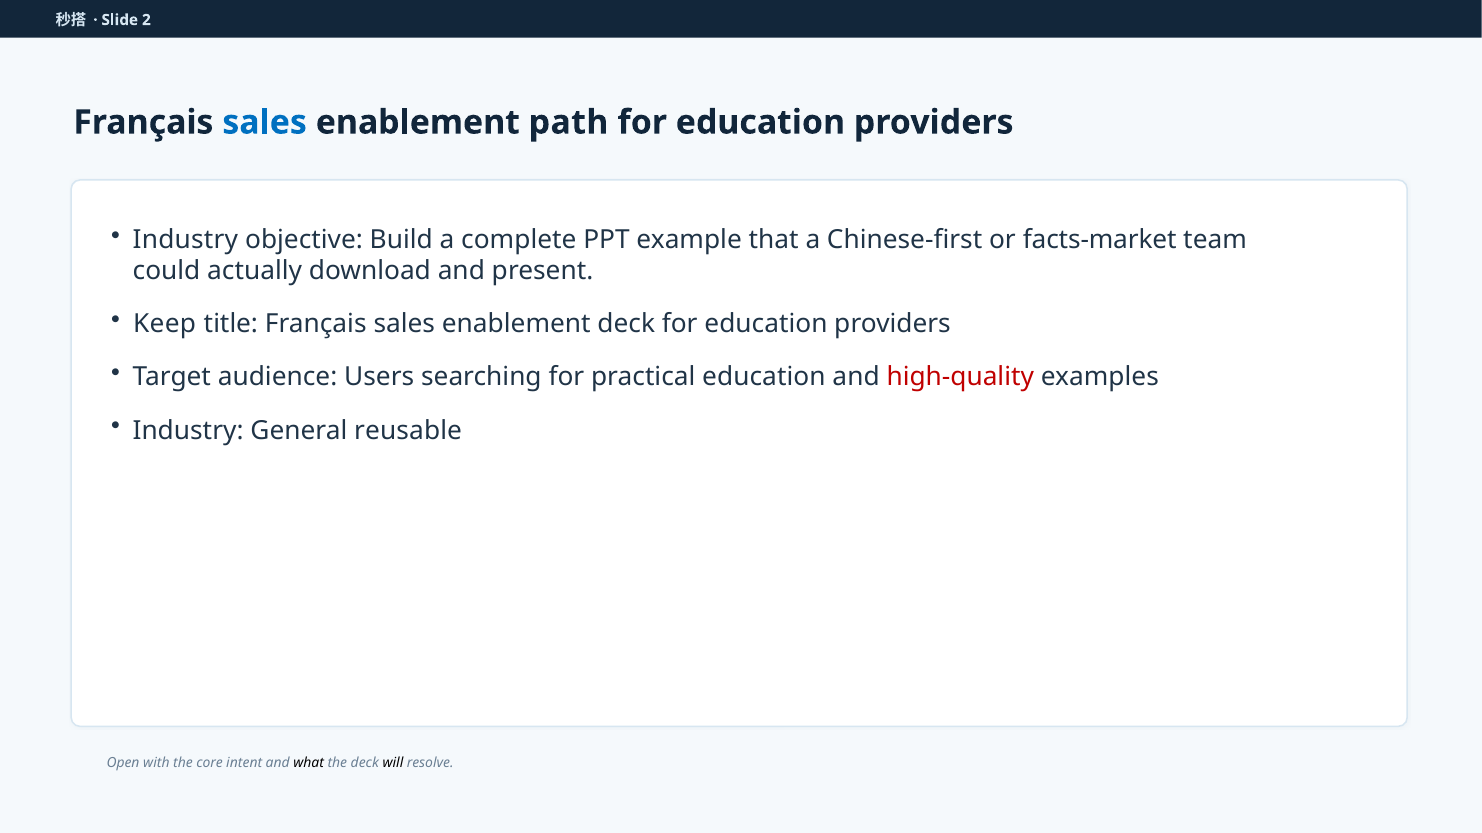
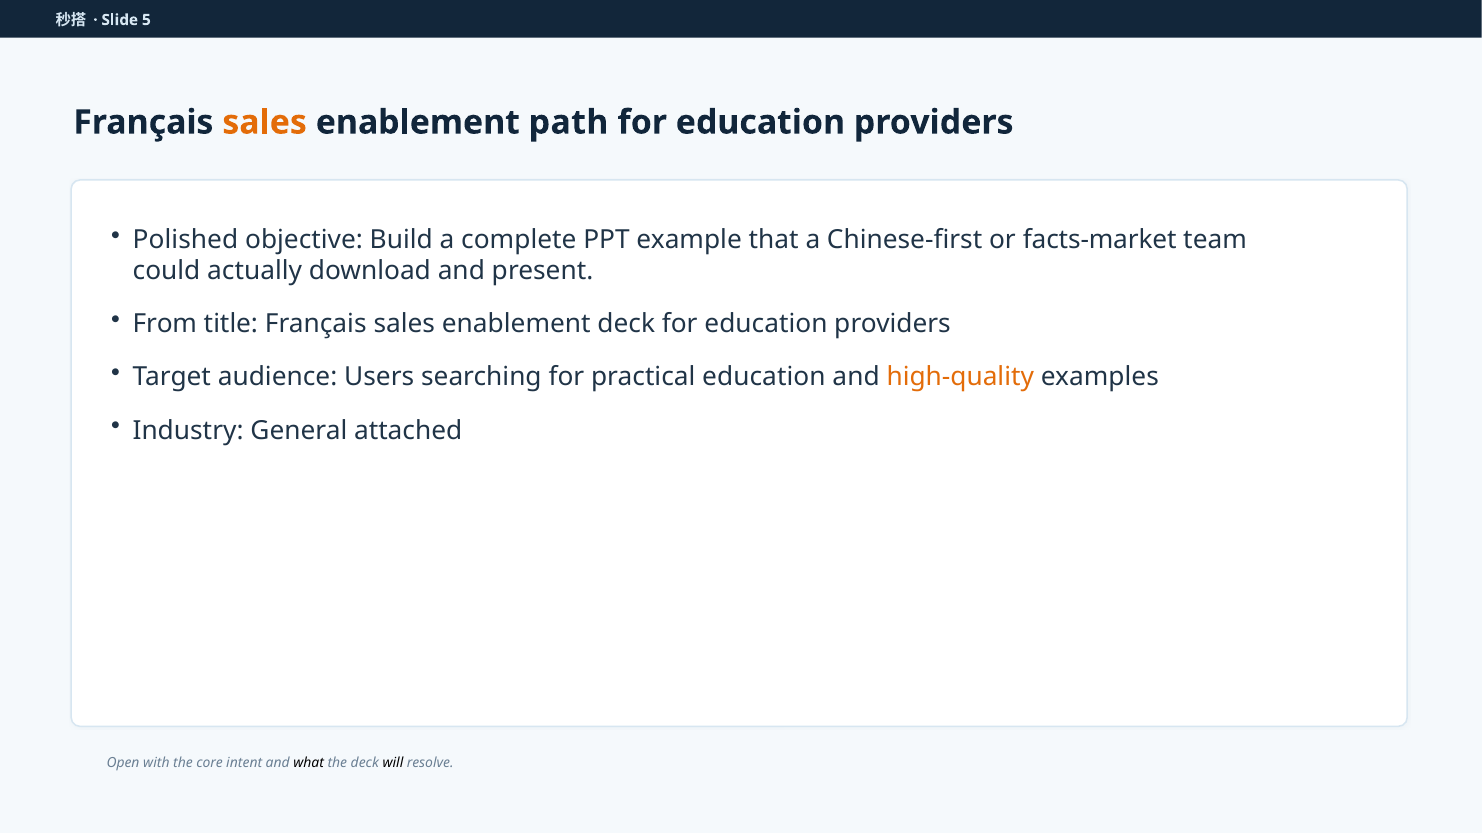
2: 2 -> 5 (146, 20)
sales colour: blue -> orange (265, 122)
Industry: Industry -> Polished (185, 240)
Keep: Keep -> From (165, 324)
high-quality colour: red -> orange (960, 378)
reusable: reusable -> attached (408, 431)
